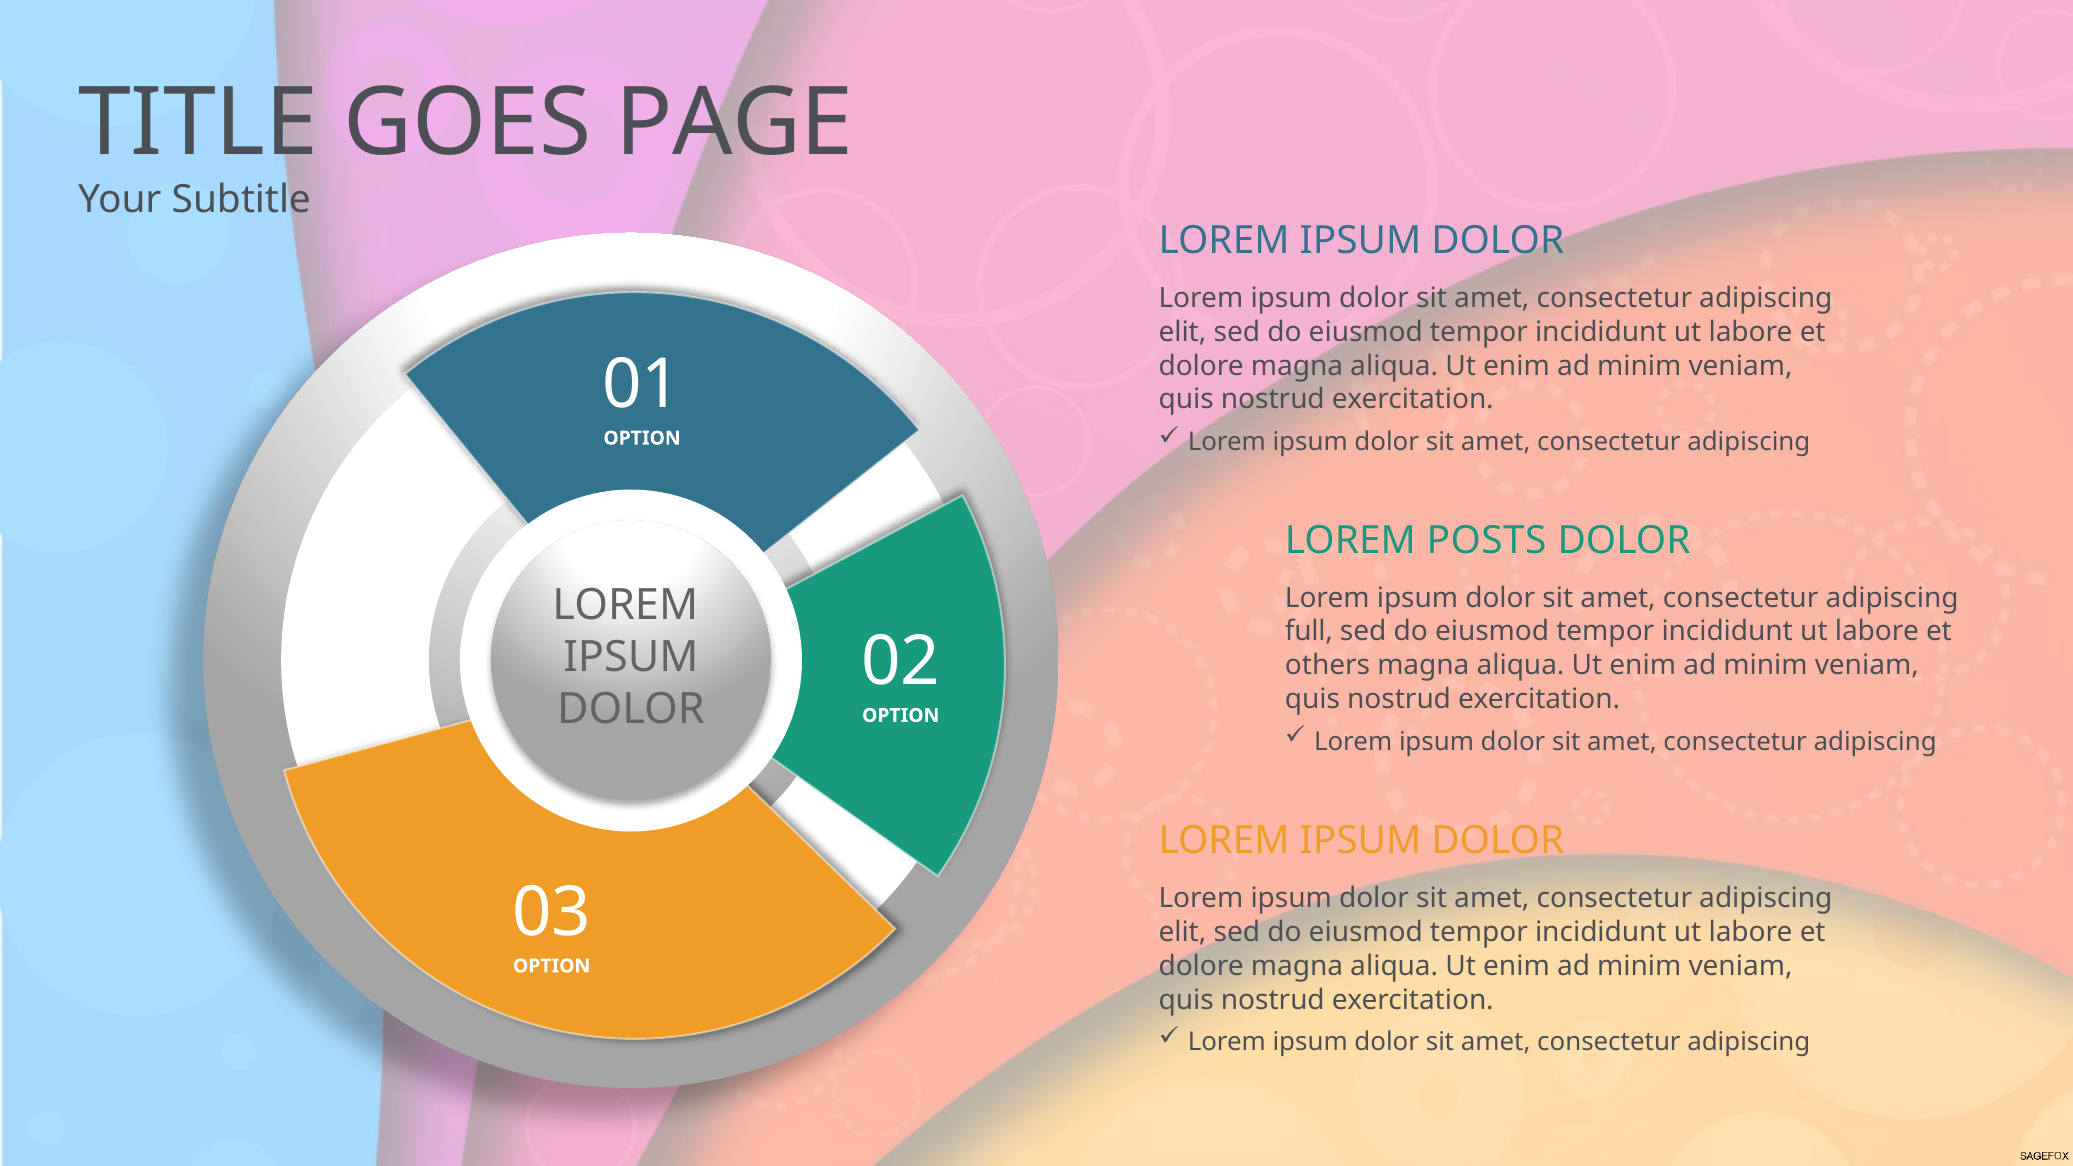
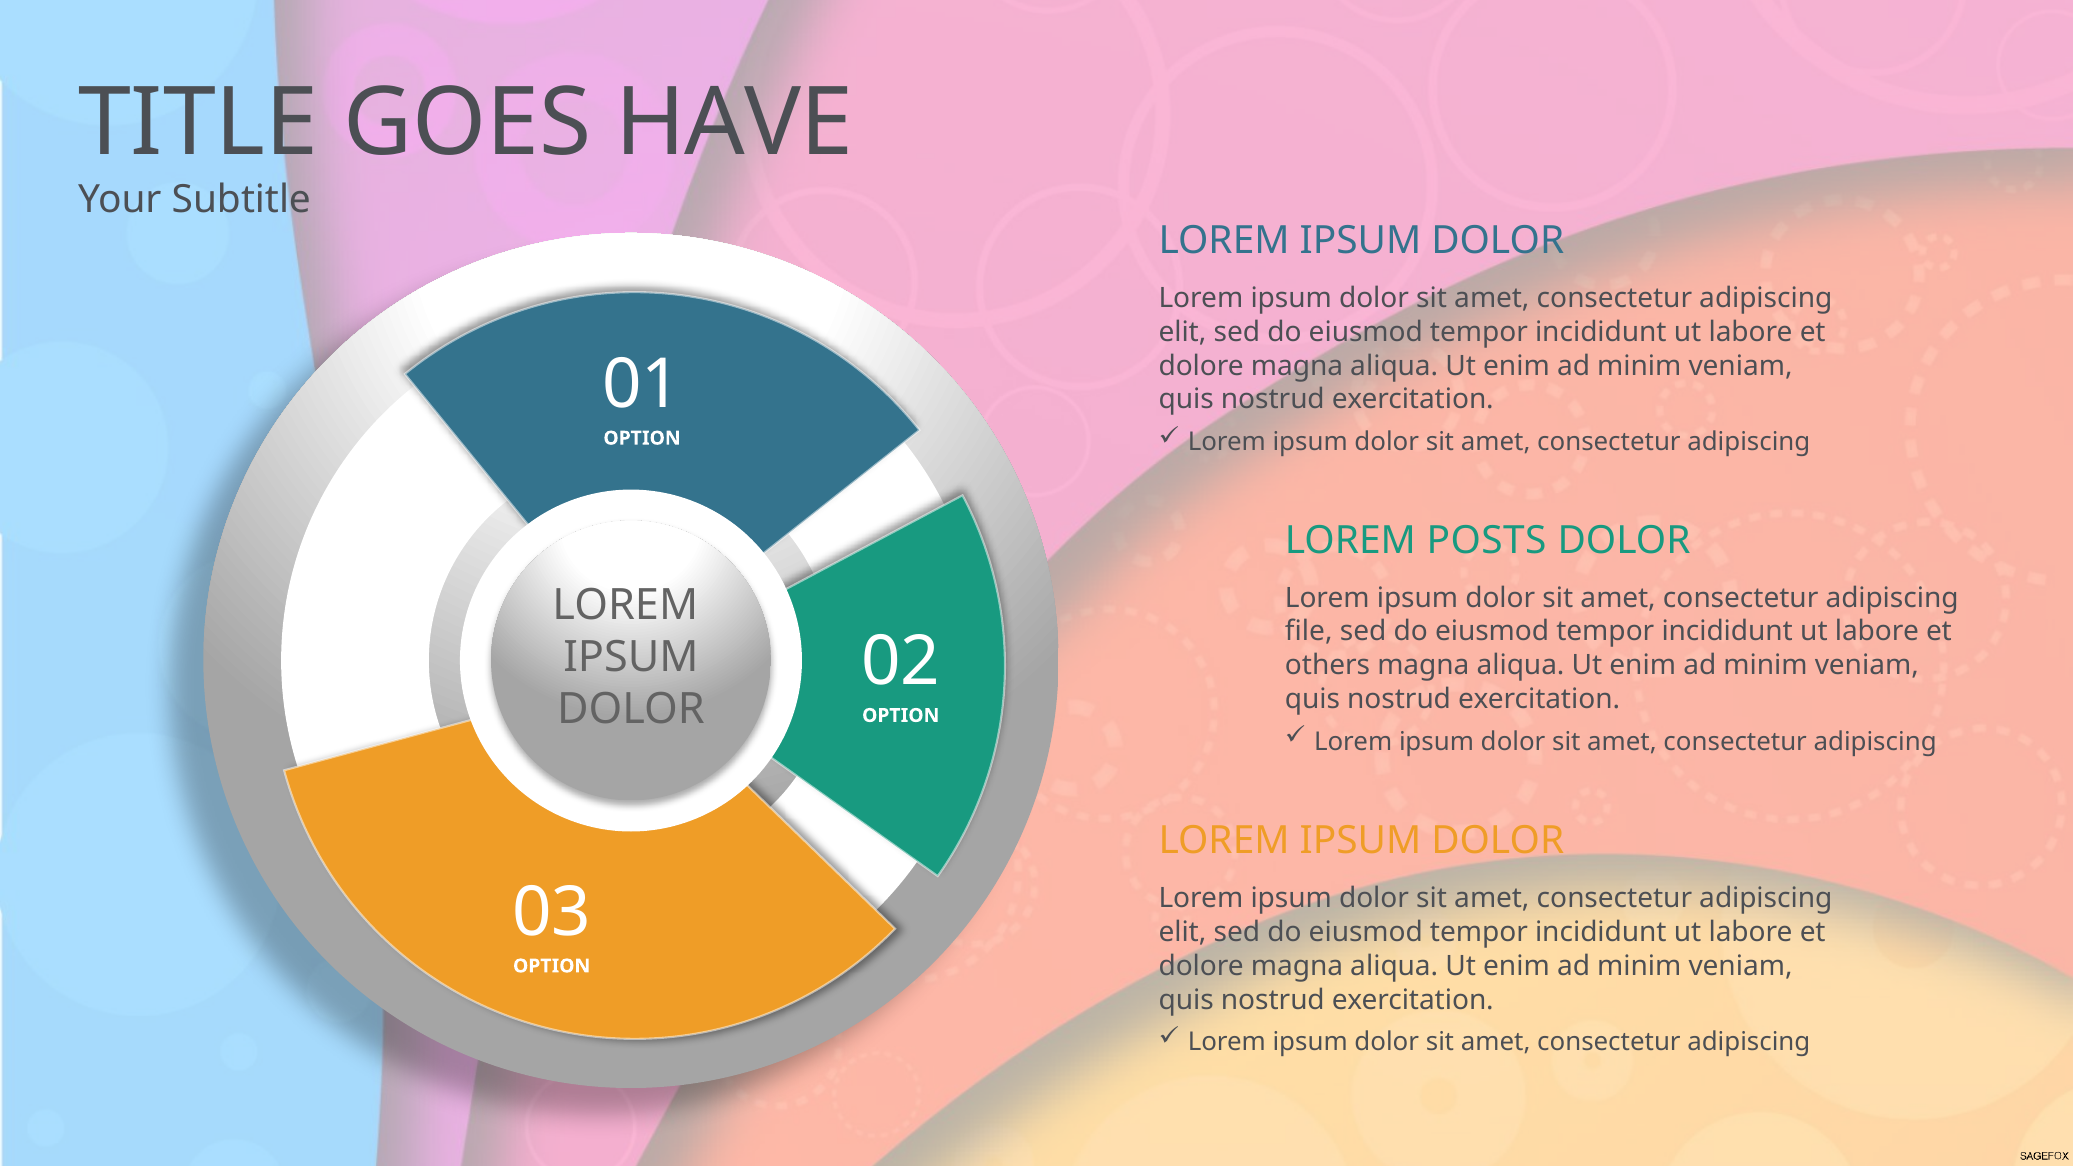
PAGE: PAGE -> HAVE (734, 123)
full: full -> file (1309, 632)
